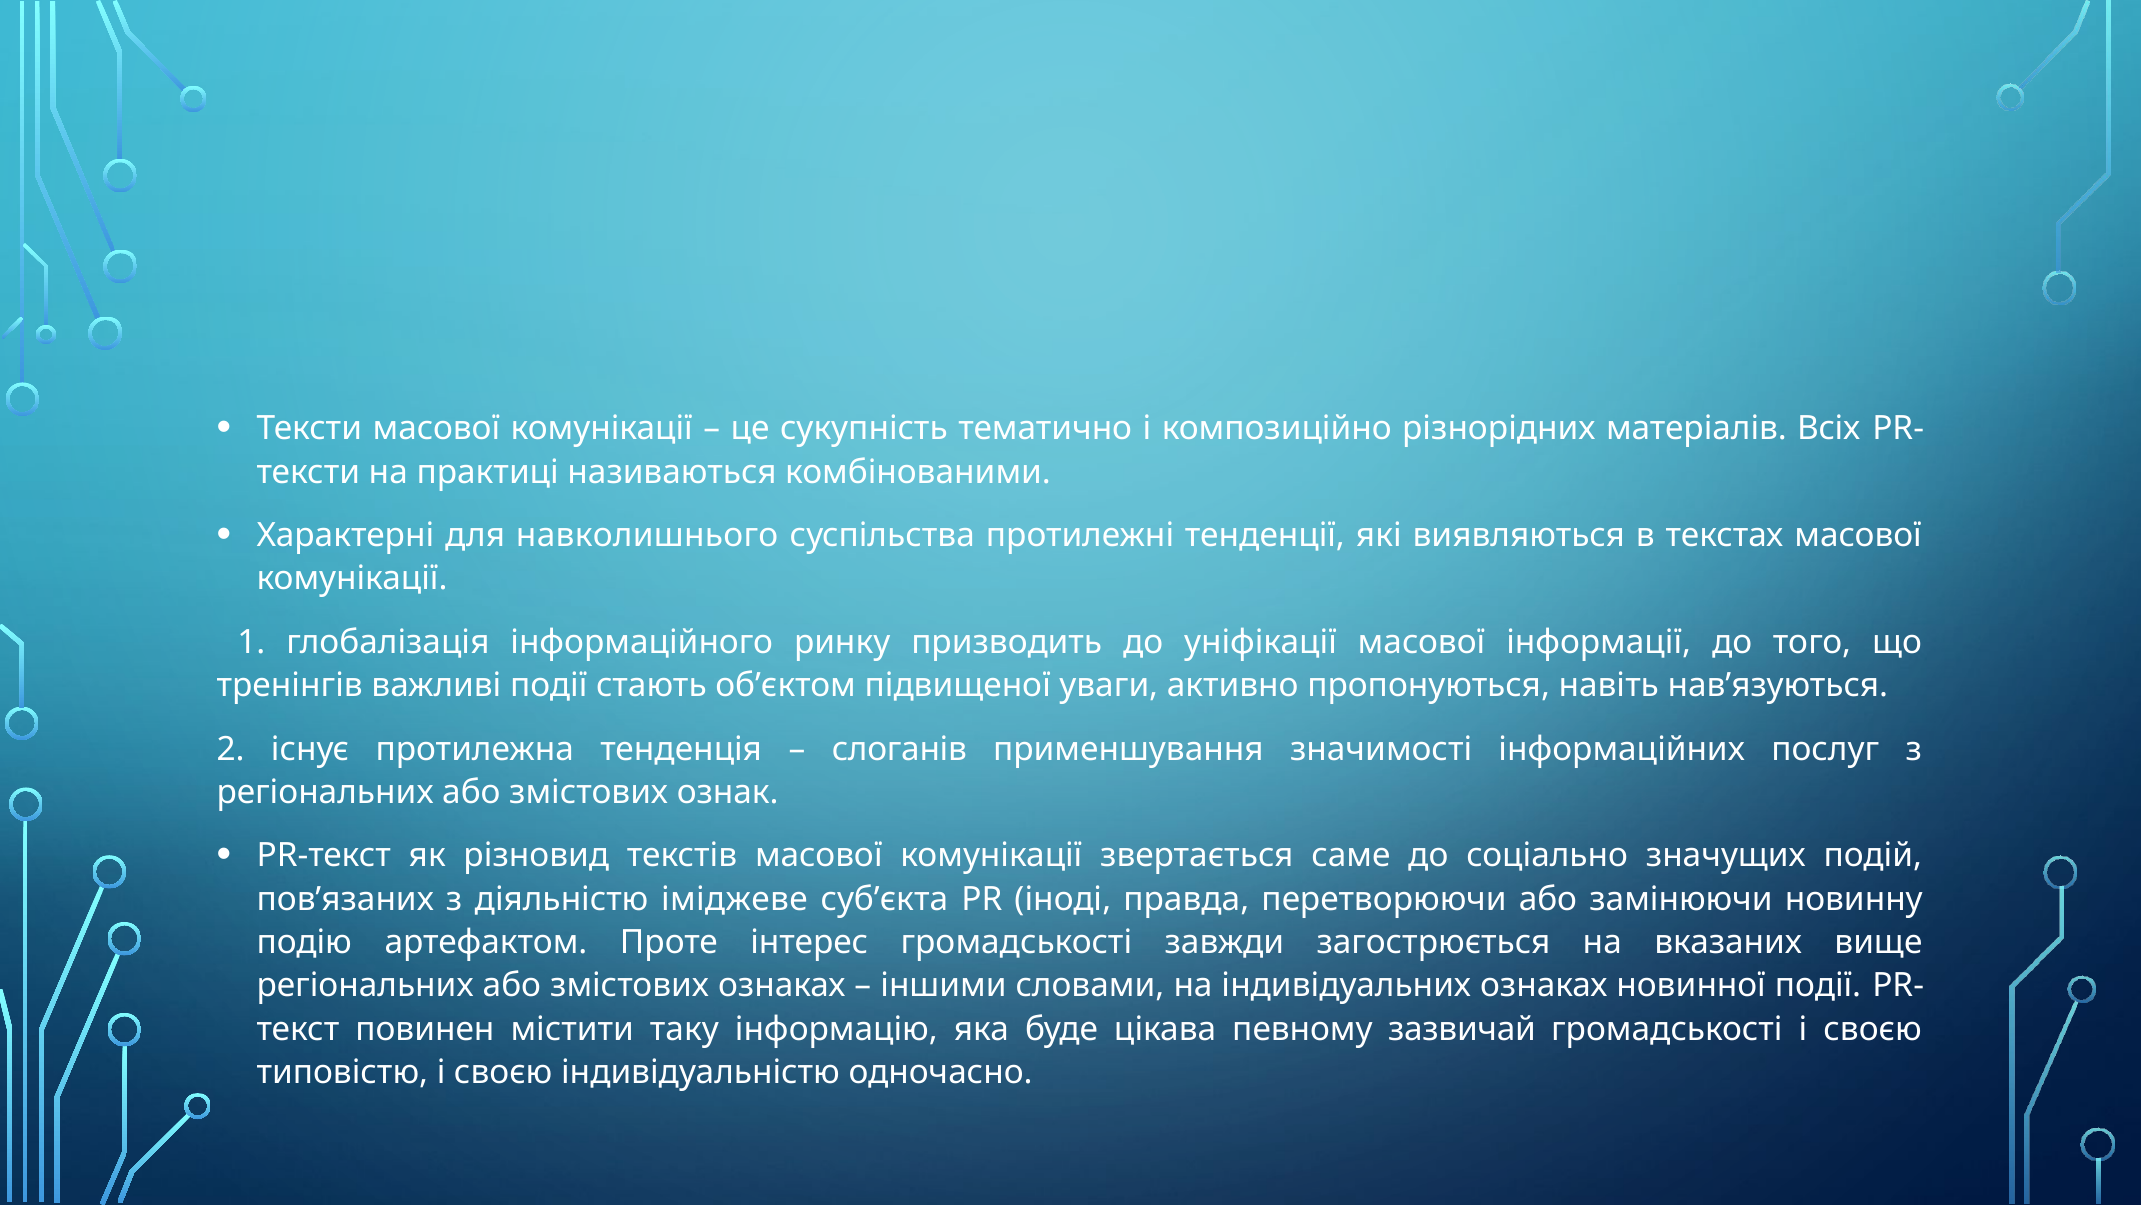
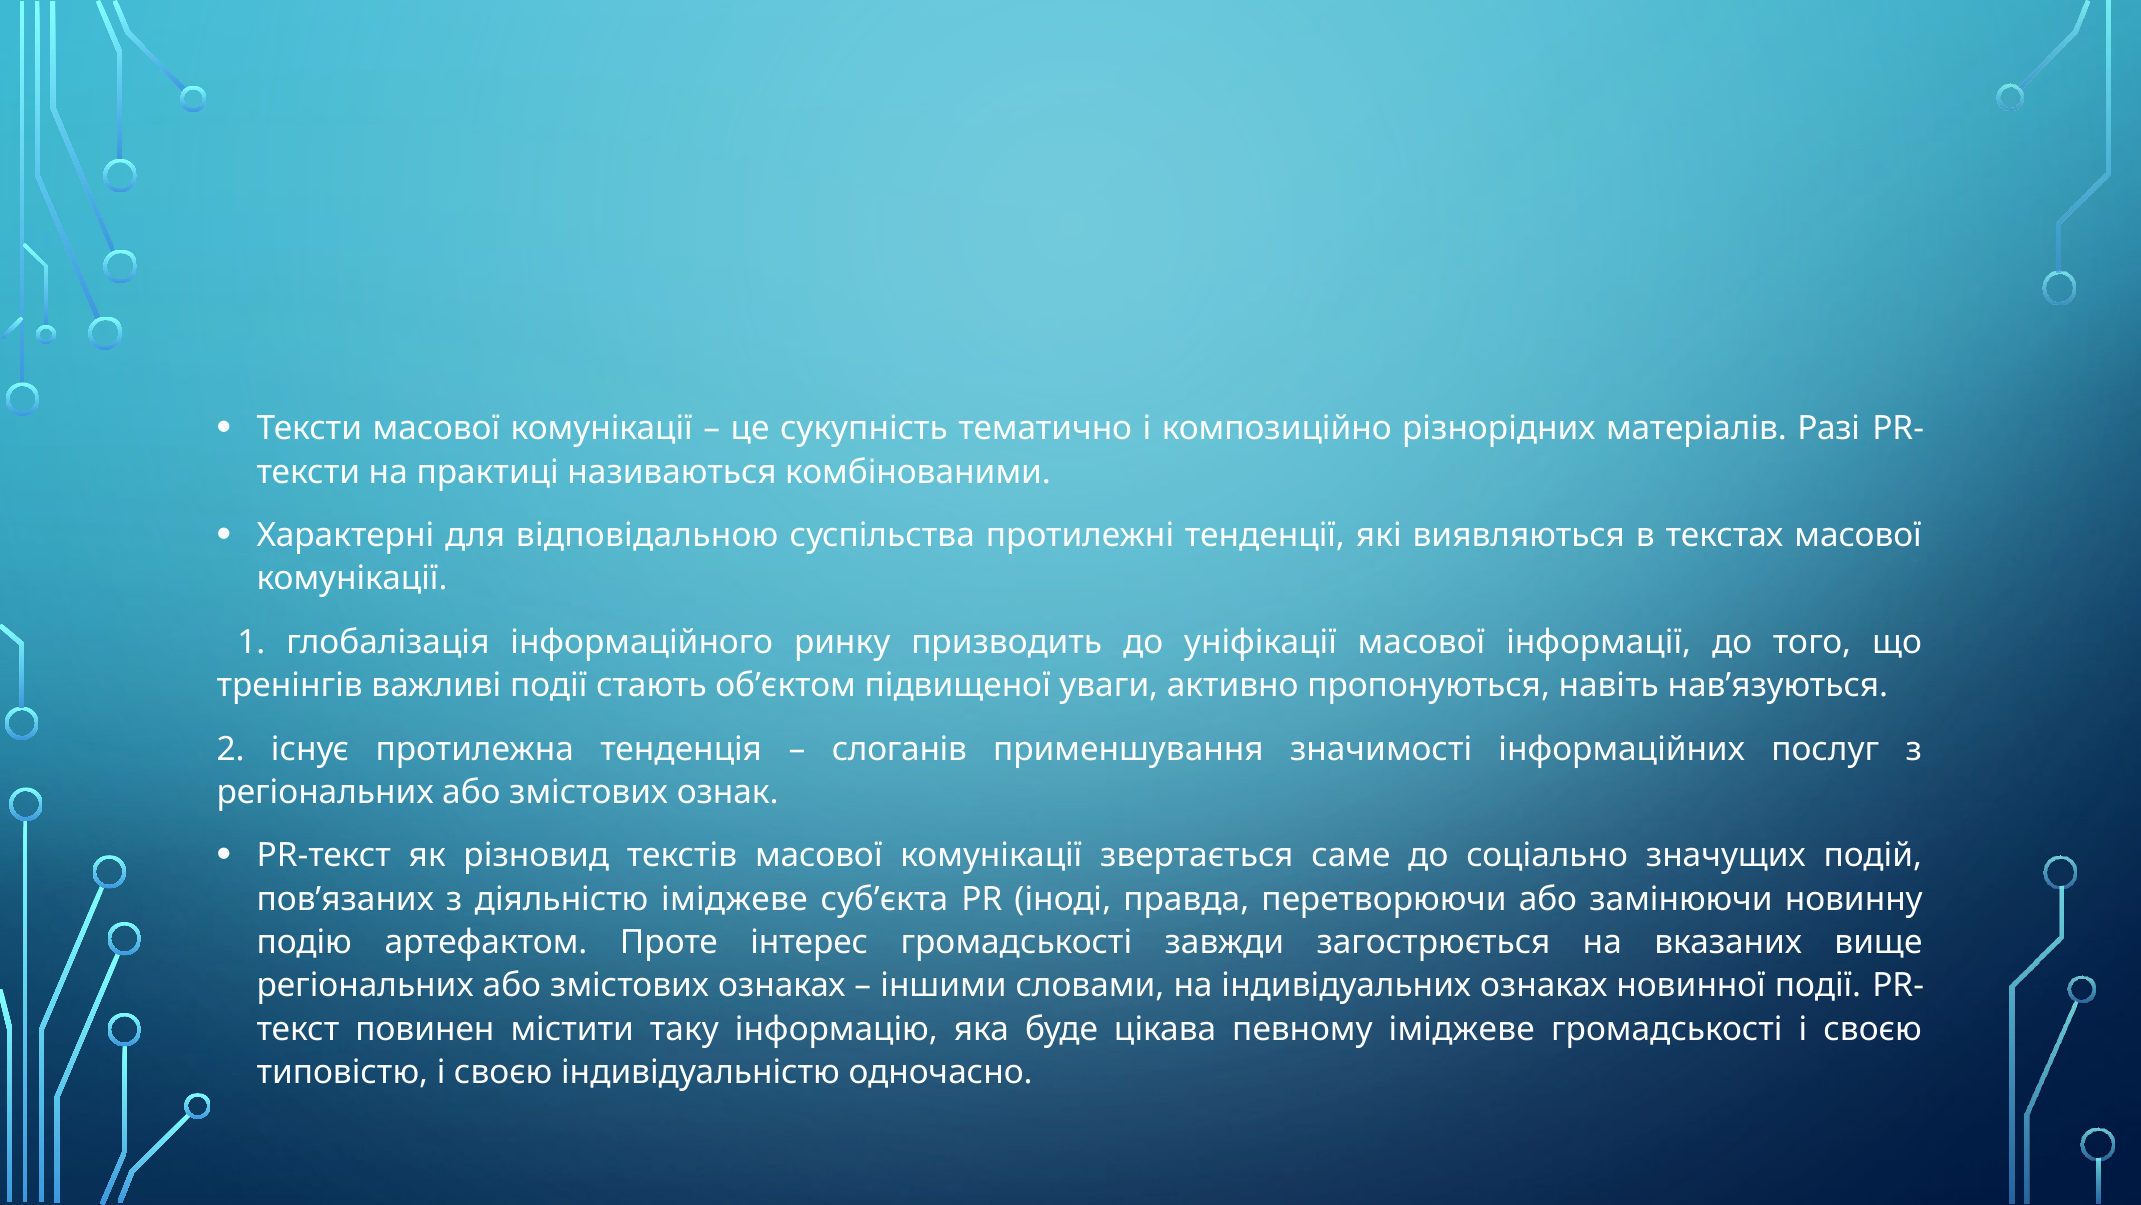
Всіх: Всіх -> Разі (1829, 429)
навколишнього: навколишнього -> відповідальною (647, 535)
певному зазвичай: зазвичай -> іміджеве (1462, 1028)
